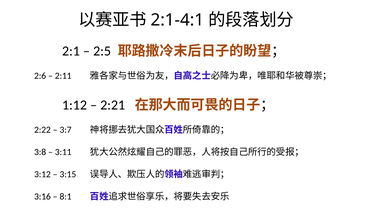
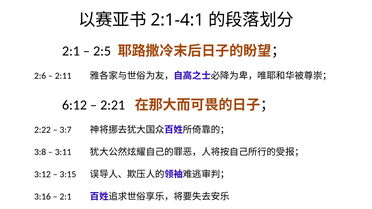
1:12: 1:12 -> 6:12 (74, 105)
8:1: 8:1 -> 2:1 (66, 197)
